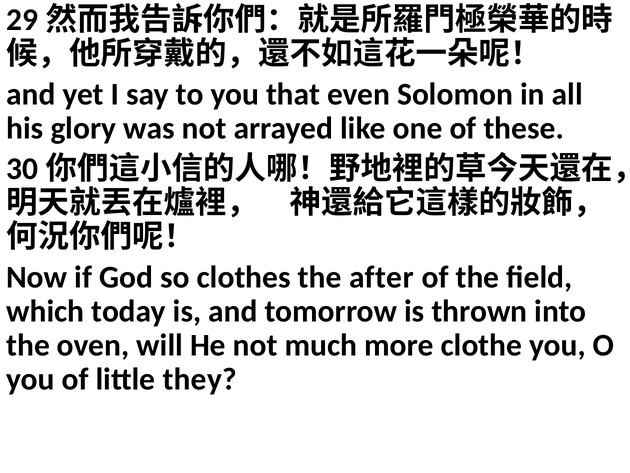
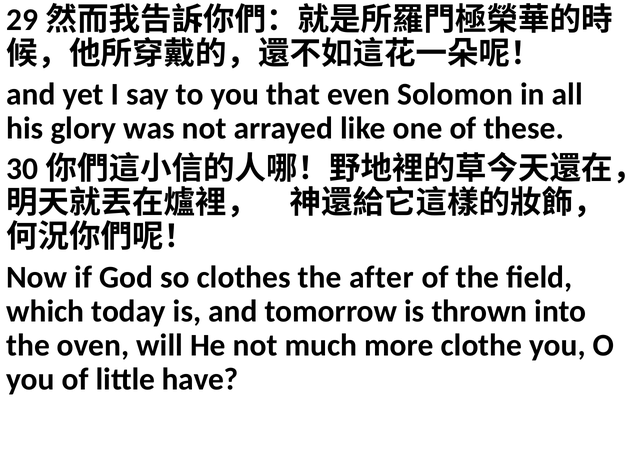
they: they -> have (200, 379)
